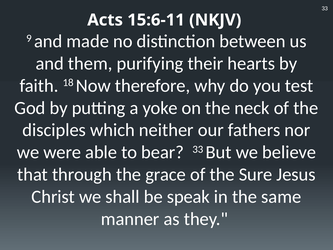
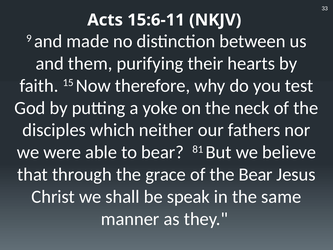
18: 18 -> 15 (68, 83)
bear 33: 33 -> 81 (198, 149)
the Sure: Sure -> Bear (256, 174)
